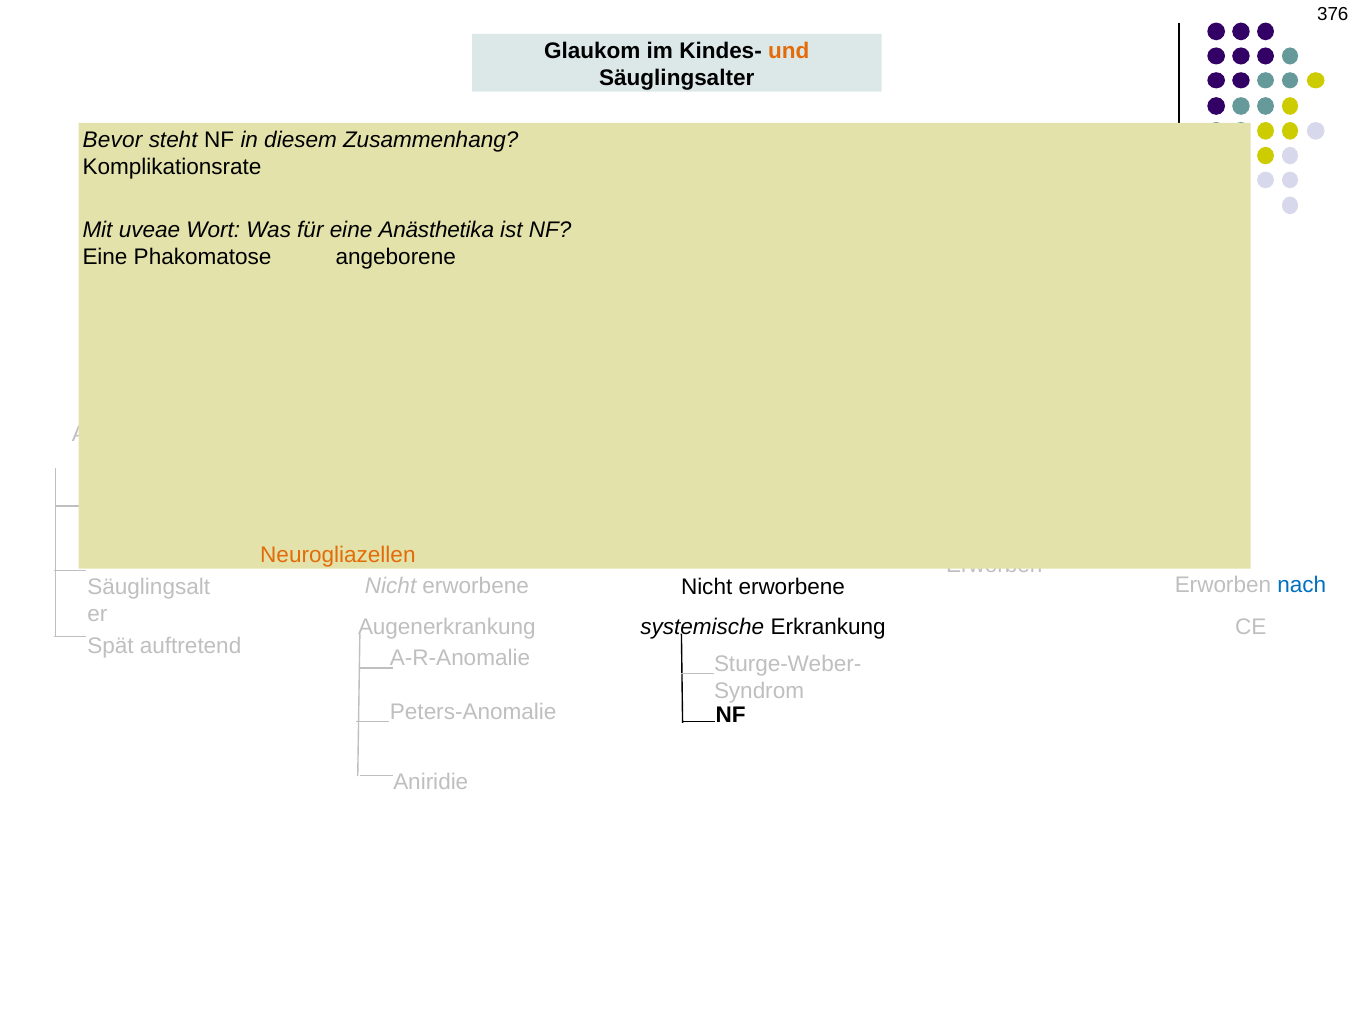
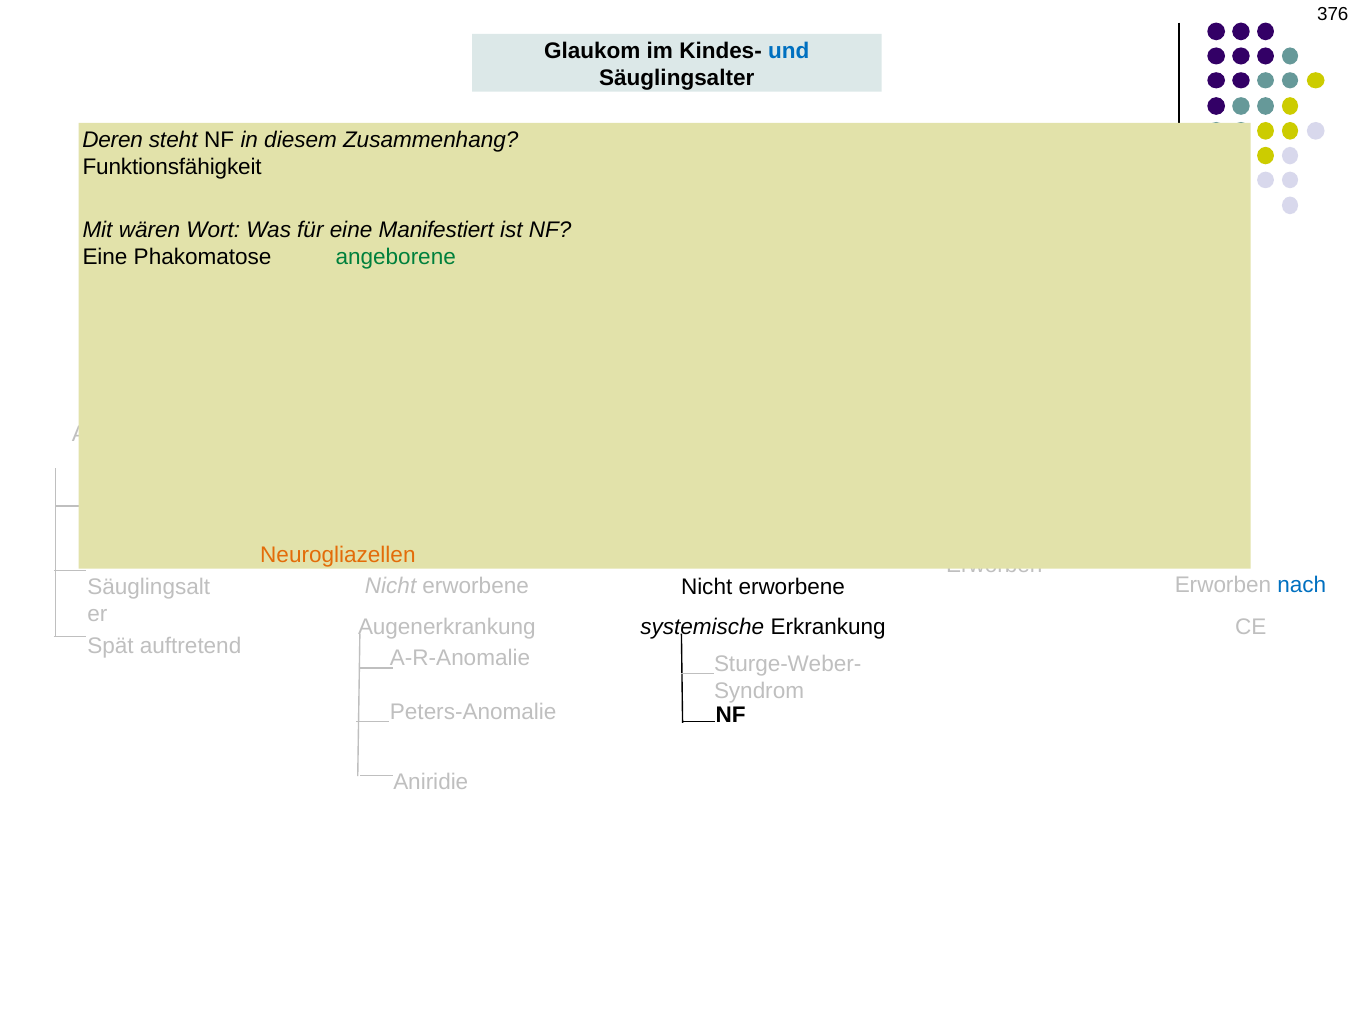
und colour: orange -> blue (789, 51)
Bevor: Bevor -> Deren (113, 140)
Komplikationsrate: Komplikationsrate -> Funktionsfähigkeit (172, 167)
uveae: uveae -> wären (149, 230)
Anästhetika: Anästhetika -> Manifestiert (436, 230)
angeborene colour: black -> green (396, 257)
